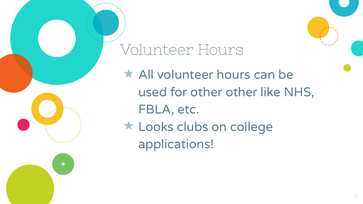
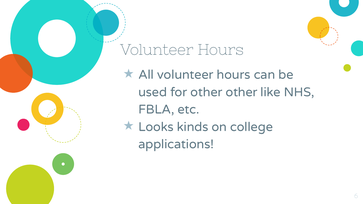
clubs: clubs -> kinds (193, 127)
